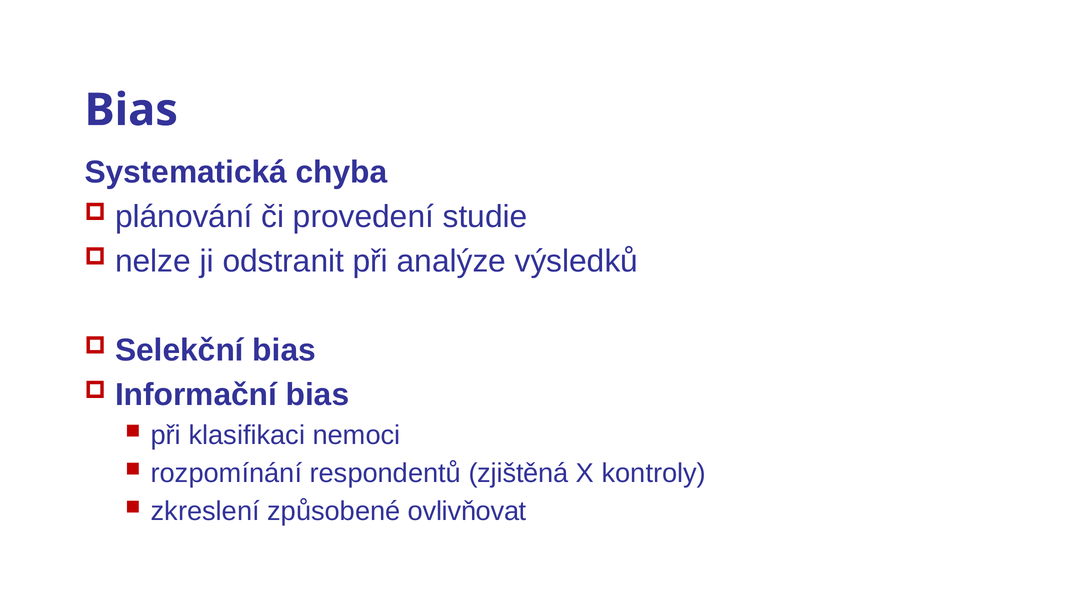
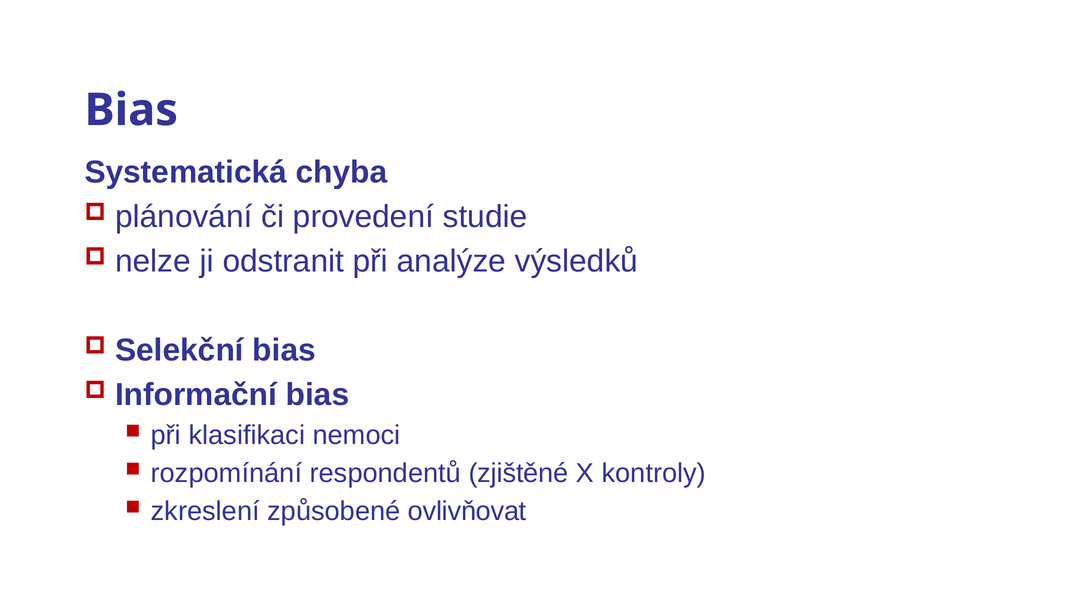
zjištěná: zjištěná -> zjištěné (519, 474)
